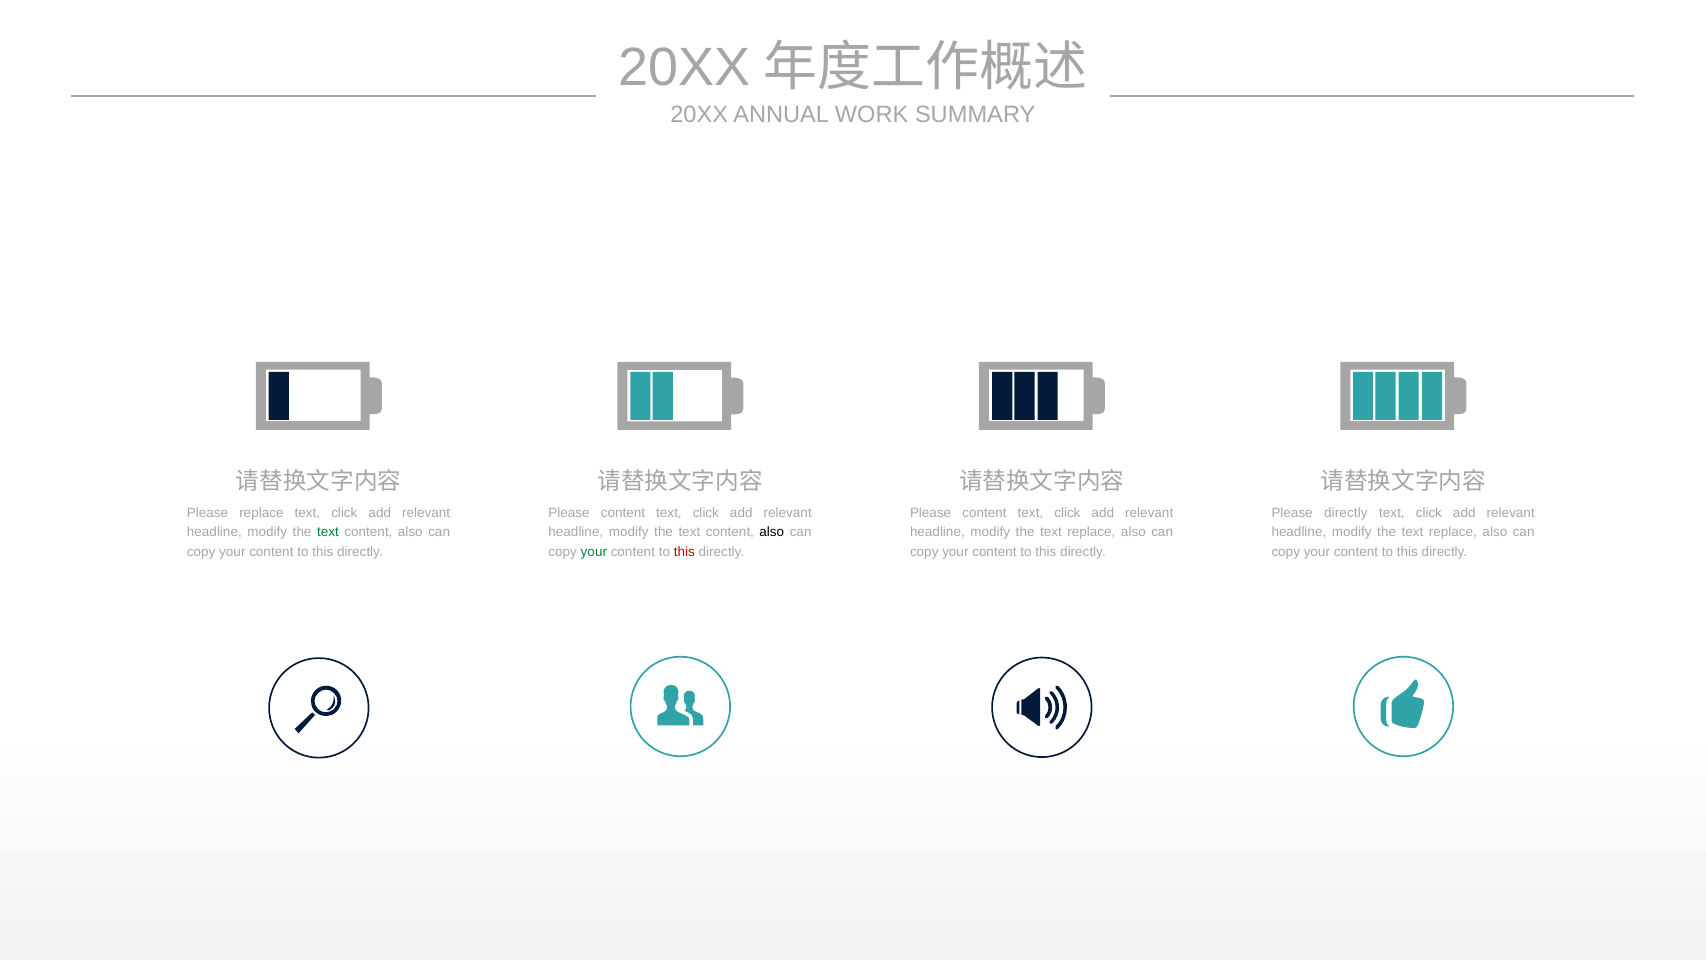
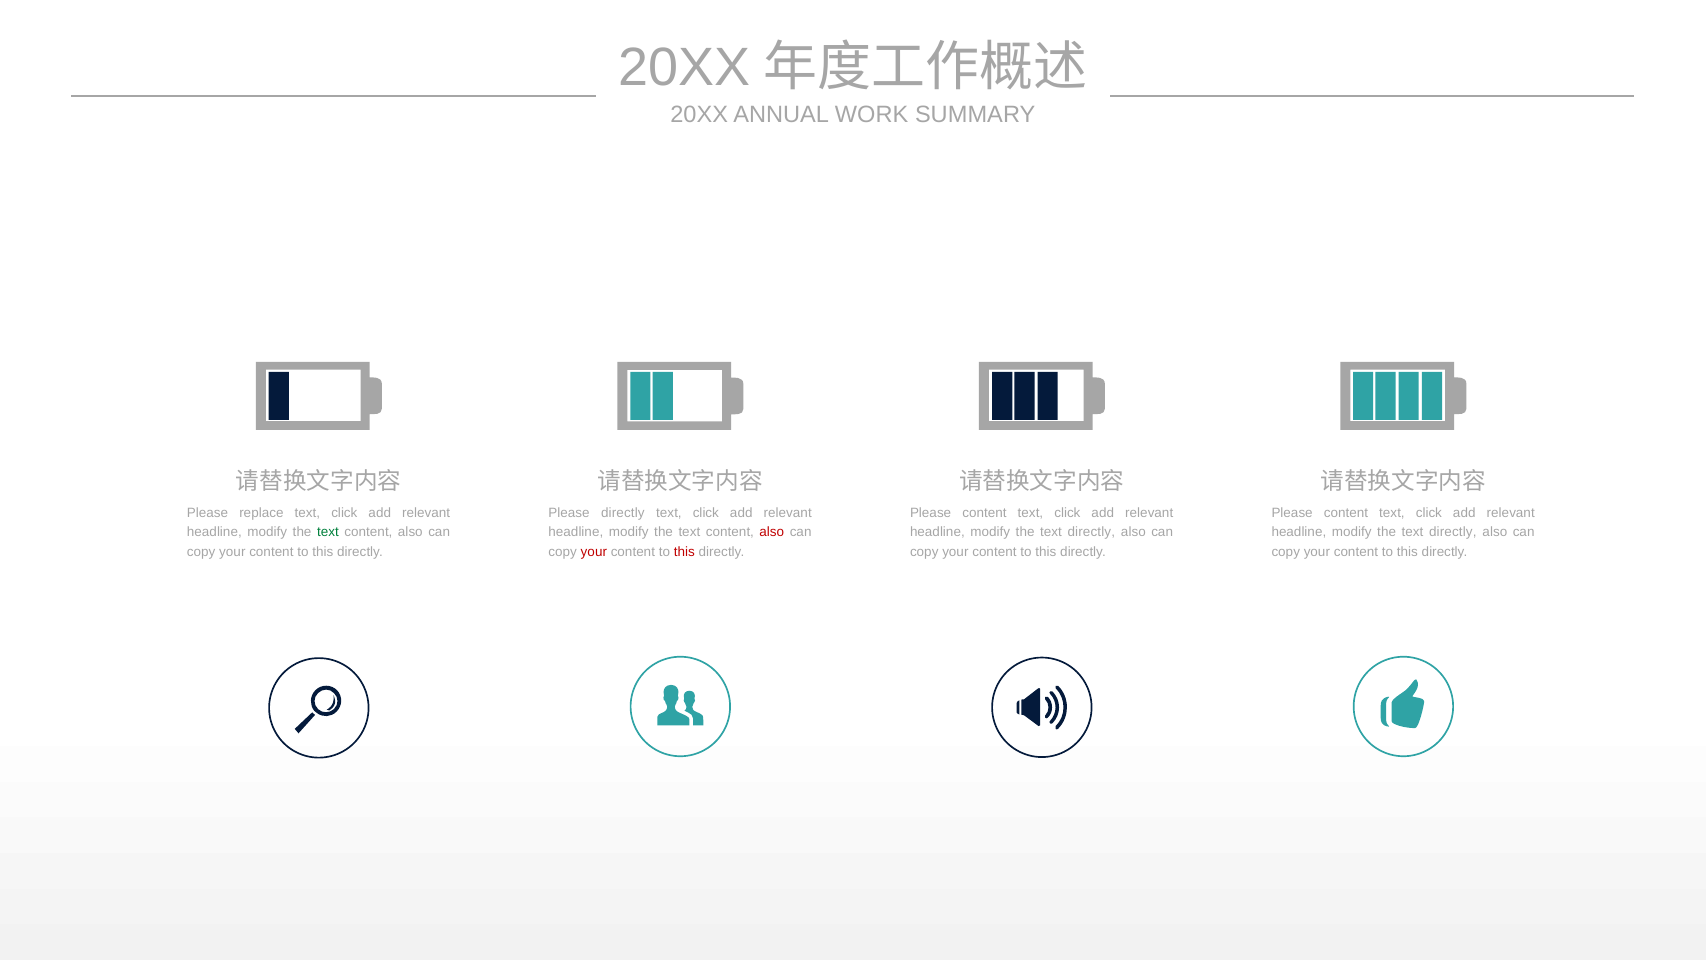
content: content -> directly (623, 513)
directly: directly -> content (1346, 513)
also colour: black -> red (772, 532)
replace: replace -> directly (1091, 532)
replace: replace -> directly (1453, 532)
your colour: green -> red (594, 552)
